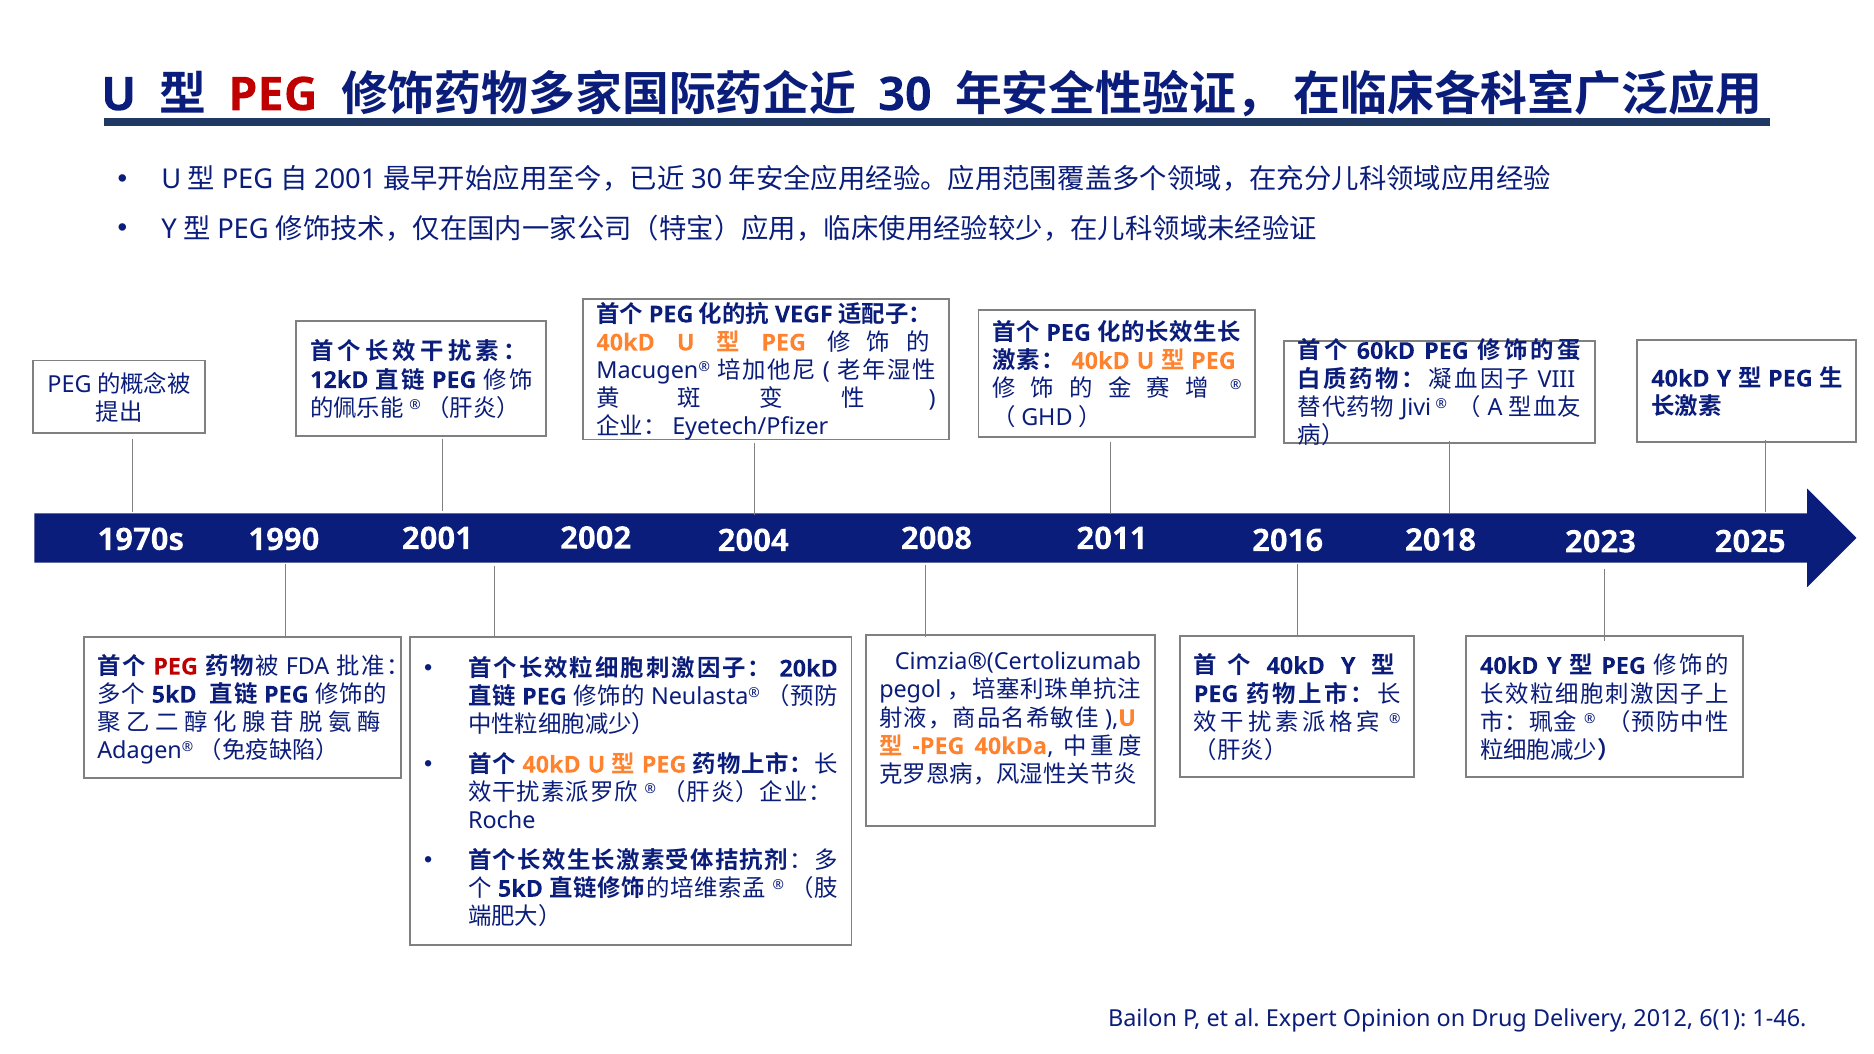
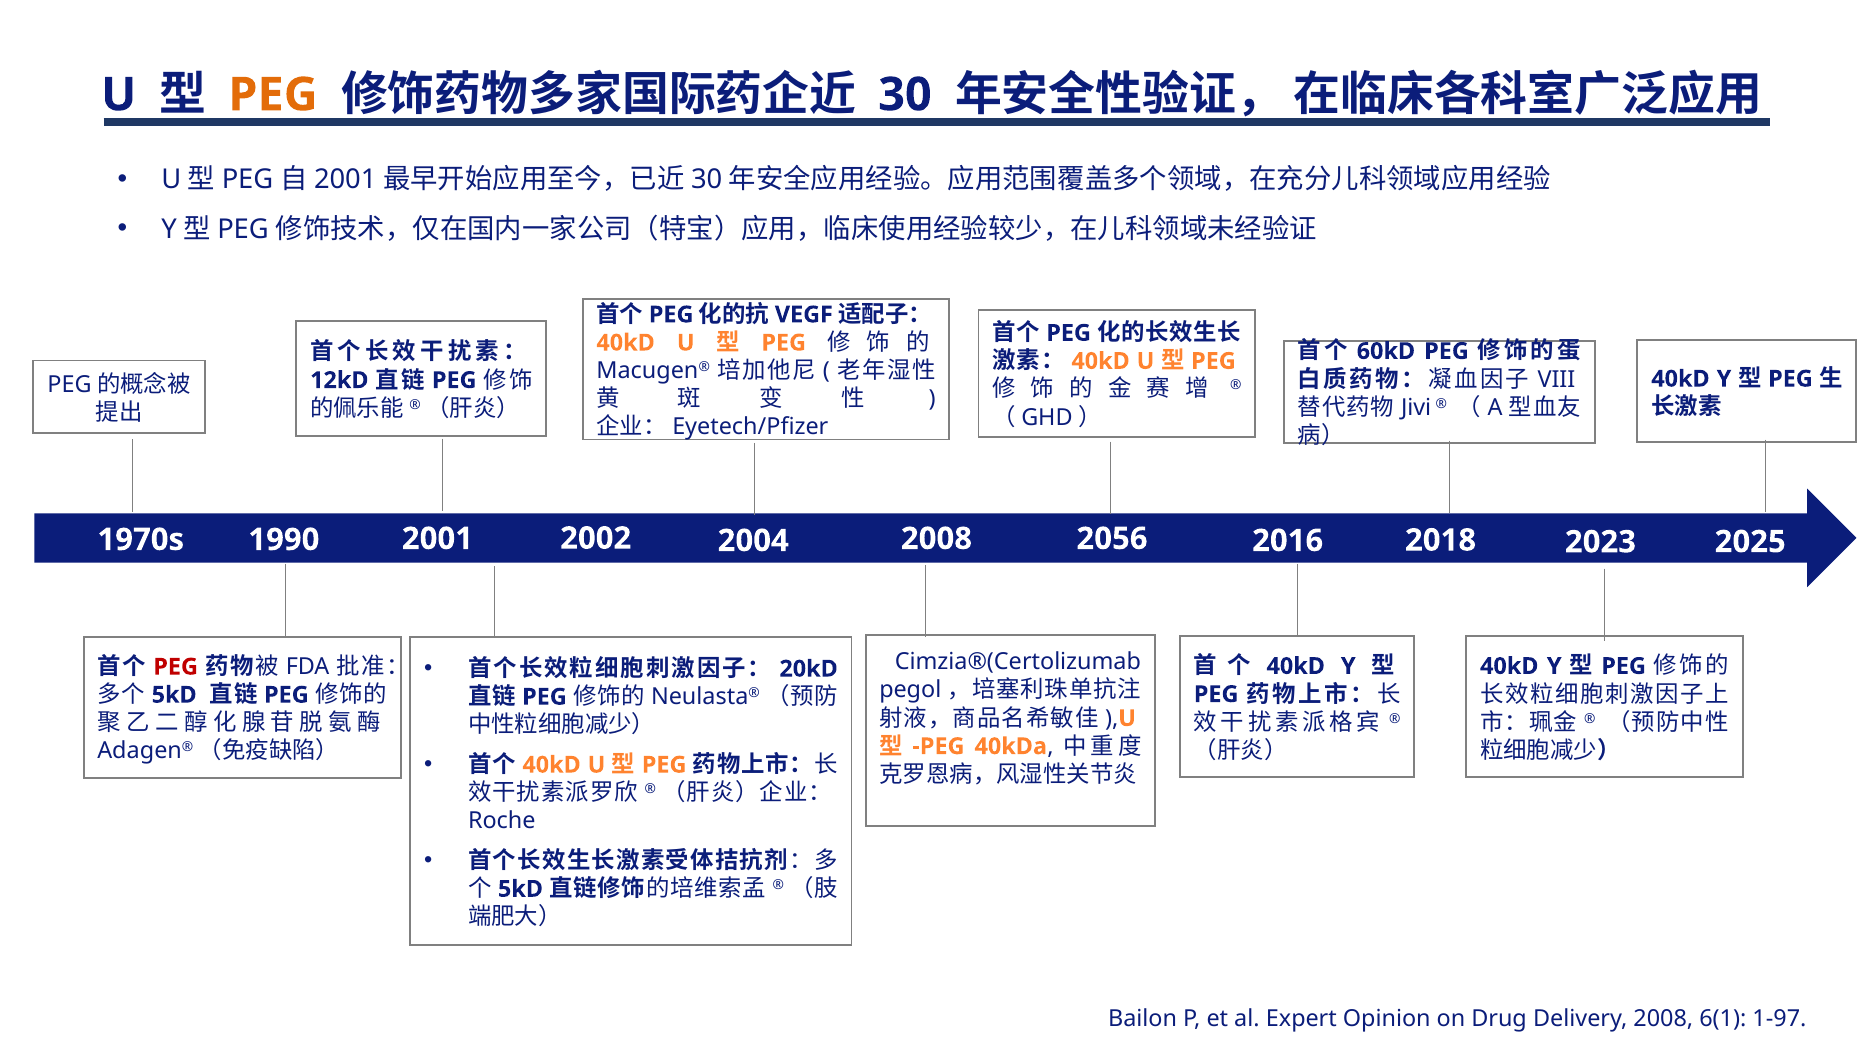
PEG colour: red -> orange (273, 95)
2011: 2011 -> 2056 (1112, 539)
Delivery 2012: 2012 -> 2008 (1663, 1019)
1-46: 1-46 -> 1-97 (1779, 1019)
